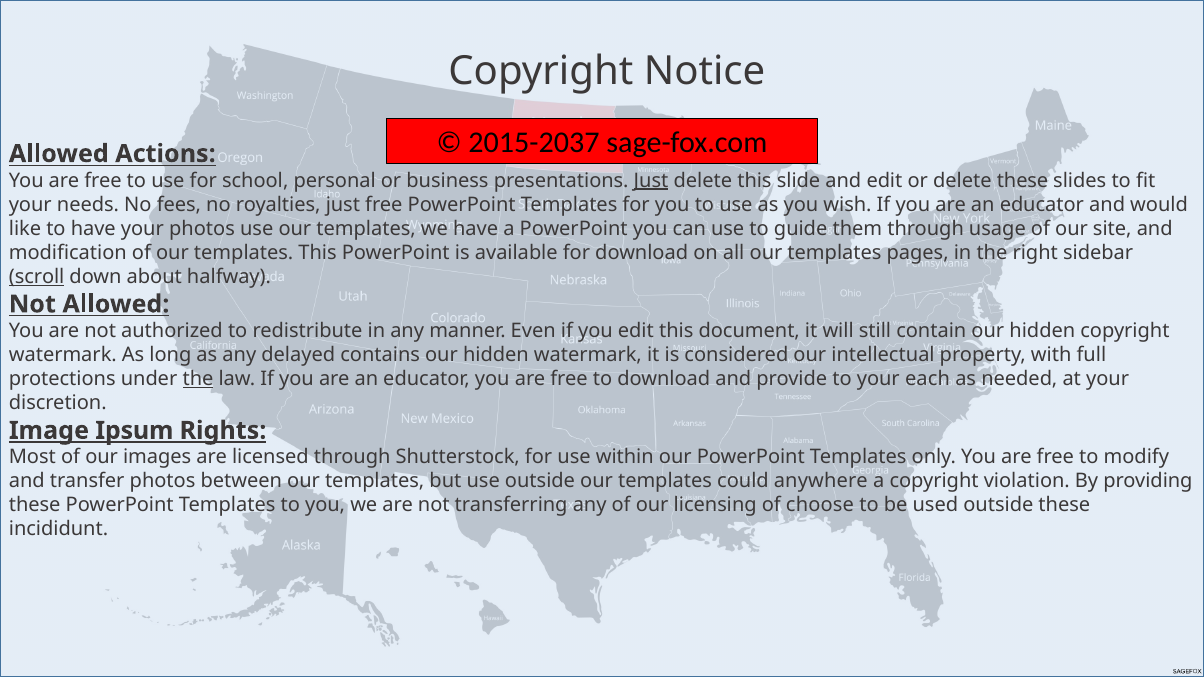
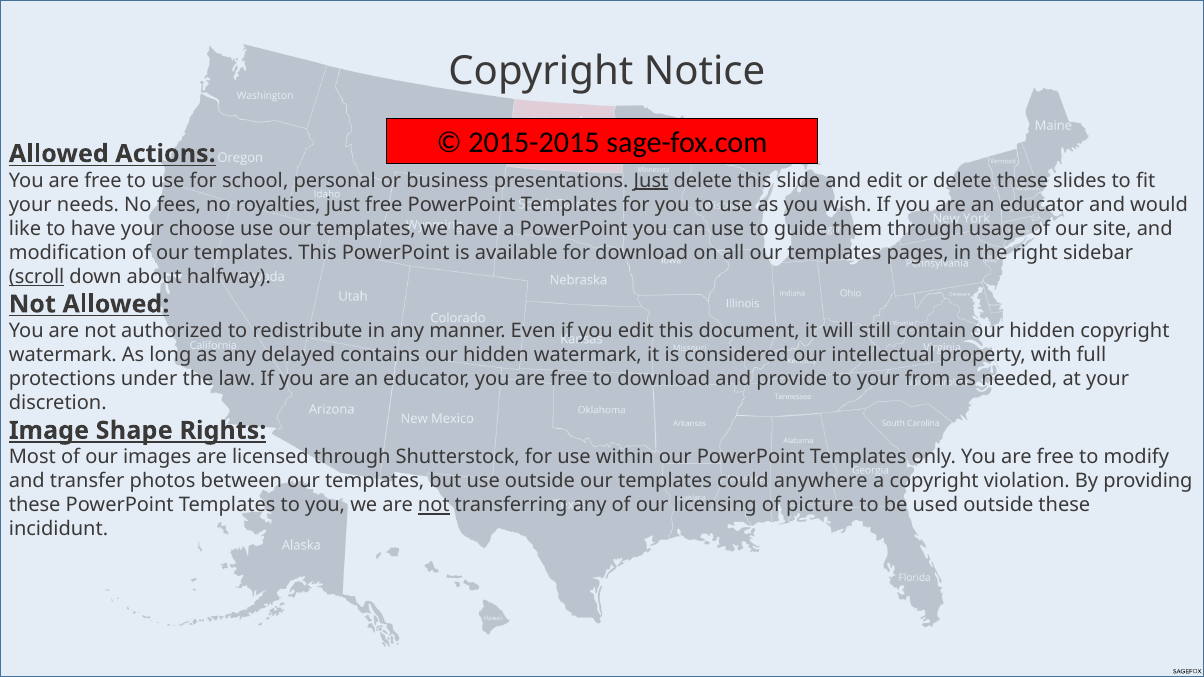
2015-2037: 2015-2037 -> 2015-2015 (534, 143)
your photos: photos -> choose (202, 229)
the underline: present -> none (198, 379)
each: each -> from (928, 379)
Ipsum: Ipsum -> Shape (134, 431)
not underline: none -> present (434, 505)
choose: choose -> picture (820, 505)
